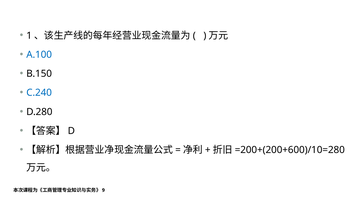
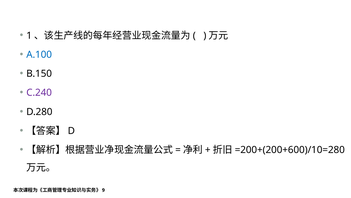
C.240 colour: blue -> purple (39, 93)
